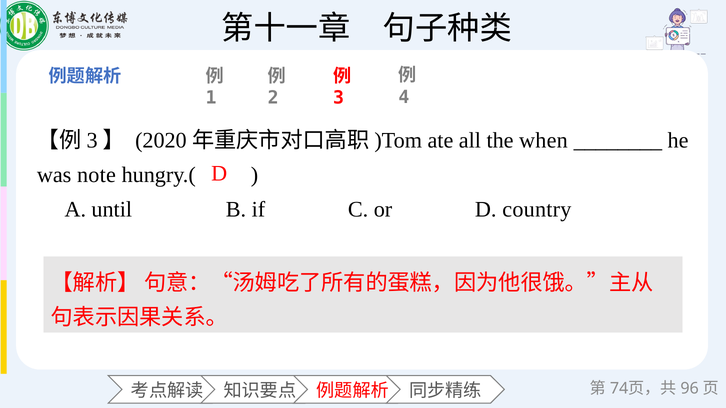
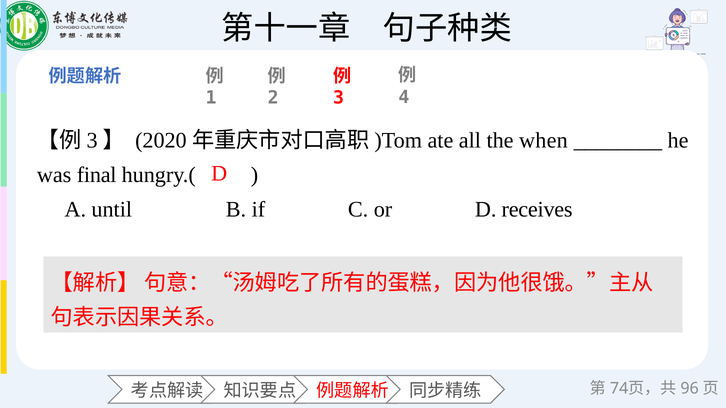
note: note -> final (97, 175)
country: country -> receives (537, 210)
